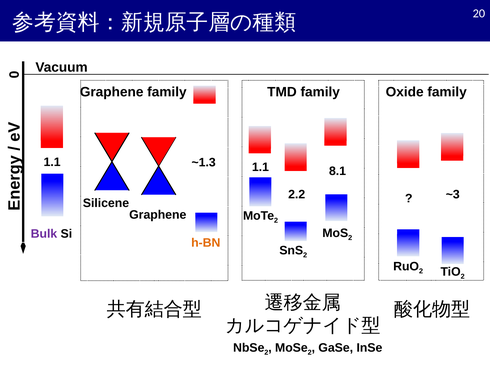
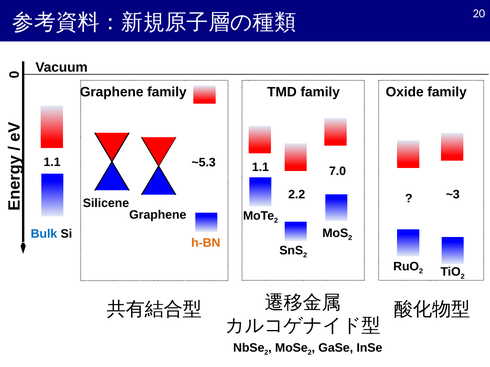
~1.3: ~1.3 -> ~5.3 (204, 163)
8.1: 8.1 -> 7.0 (338, 171)
Bulk colour: purple -> blue (44, 234)
